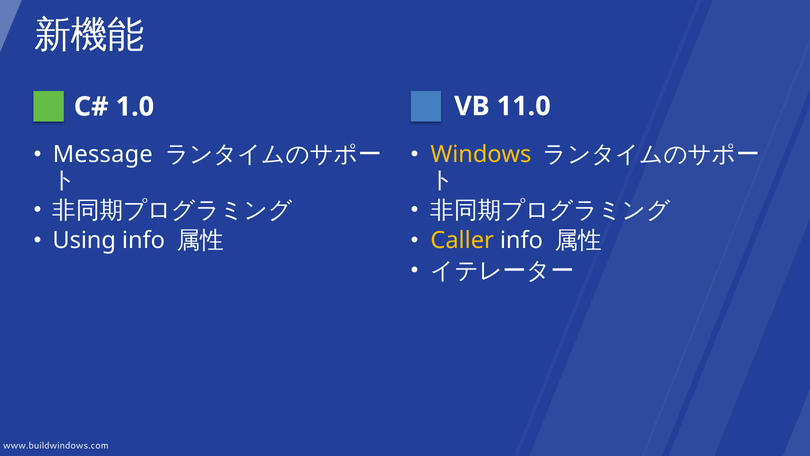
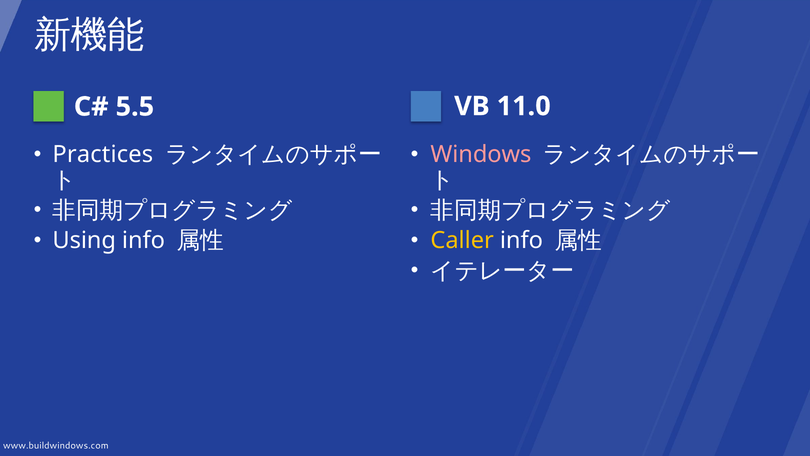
1.0: 1.0 -> 5.5 (135, 107)
Message: Message -> Practices (103, 154)
Windows colour: yellow -> pink (481, 154)
